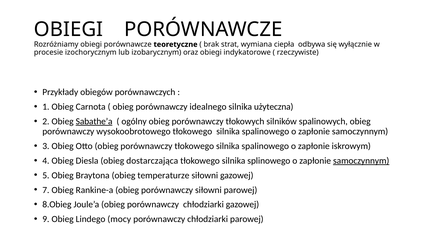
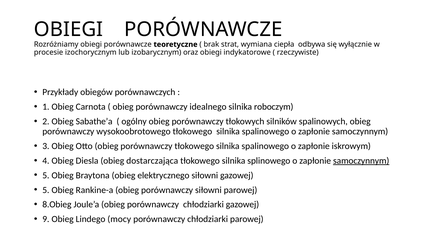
użyteczna: użyteczna -> roboczym (274, 107)
Sabathe’a underline: present -> none (94, 122)
temperaturze: temperaturze -> elektrycznego (163, 176)
7: 7 -> 5 (46, 190)
